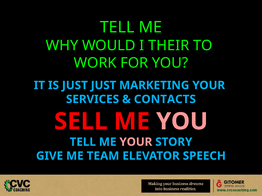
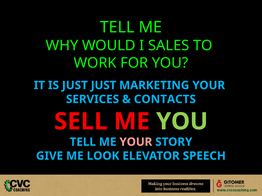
THEIR: THEIR -> SALES (169, 46)
YOU colour: pink -> light green (182, 122)
TEAM: TEAM -> LOOK (103, 156)
